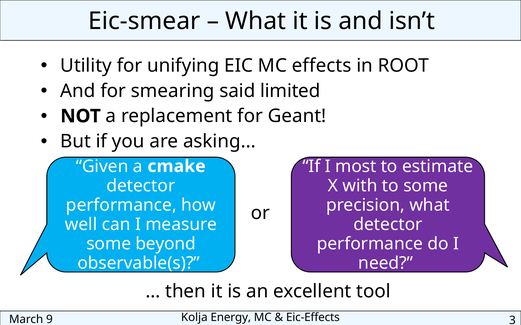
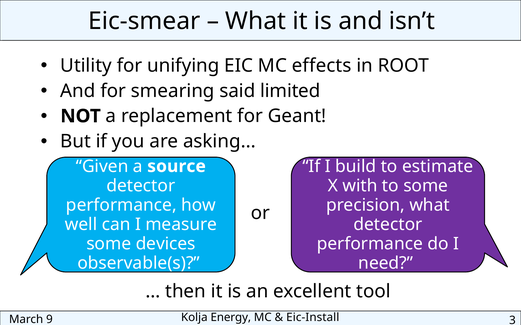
cmake: cmake -> source (177, 167)
most: most -> build (356, 167)
beyond: beyond -> devices (166, 244)
Eic-Effects: Eic-Effects -> Eic-Install (313, 318)
